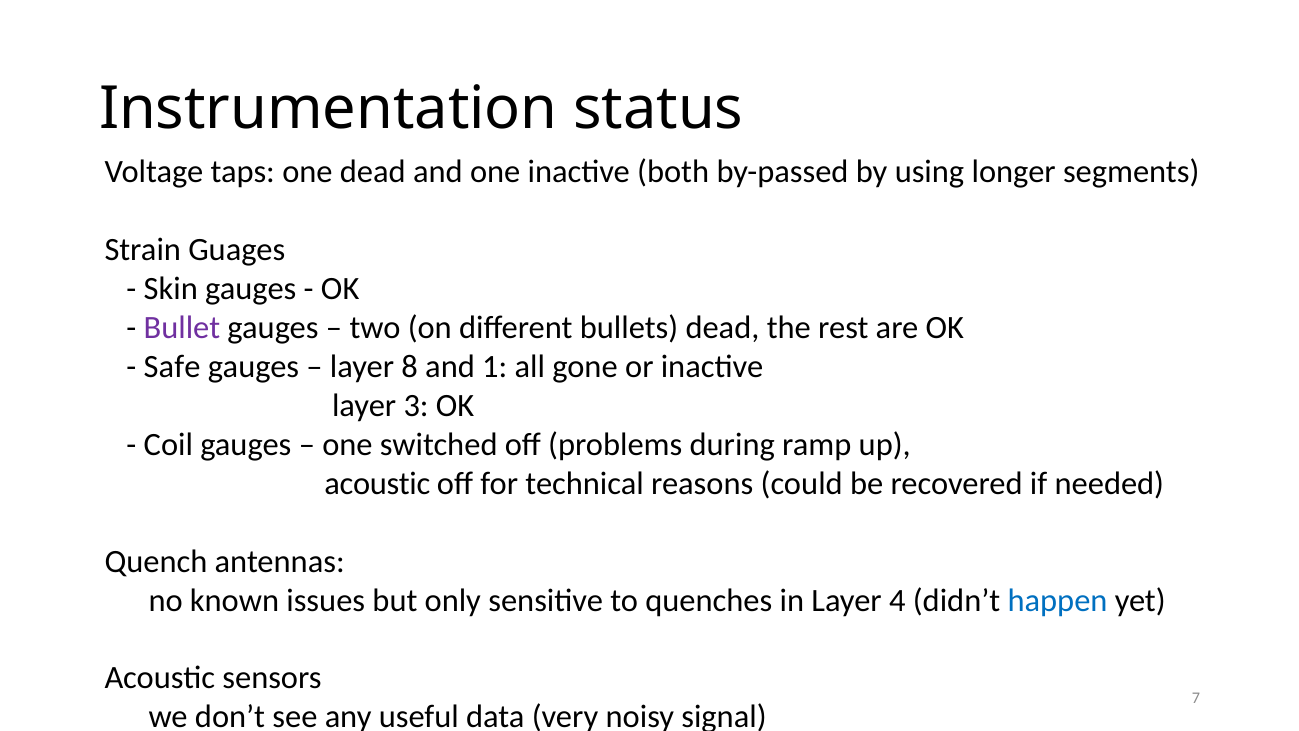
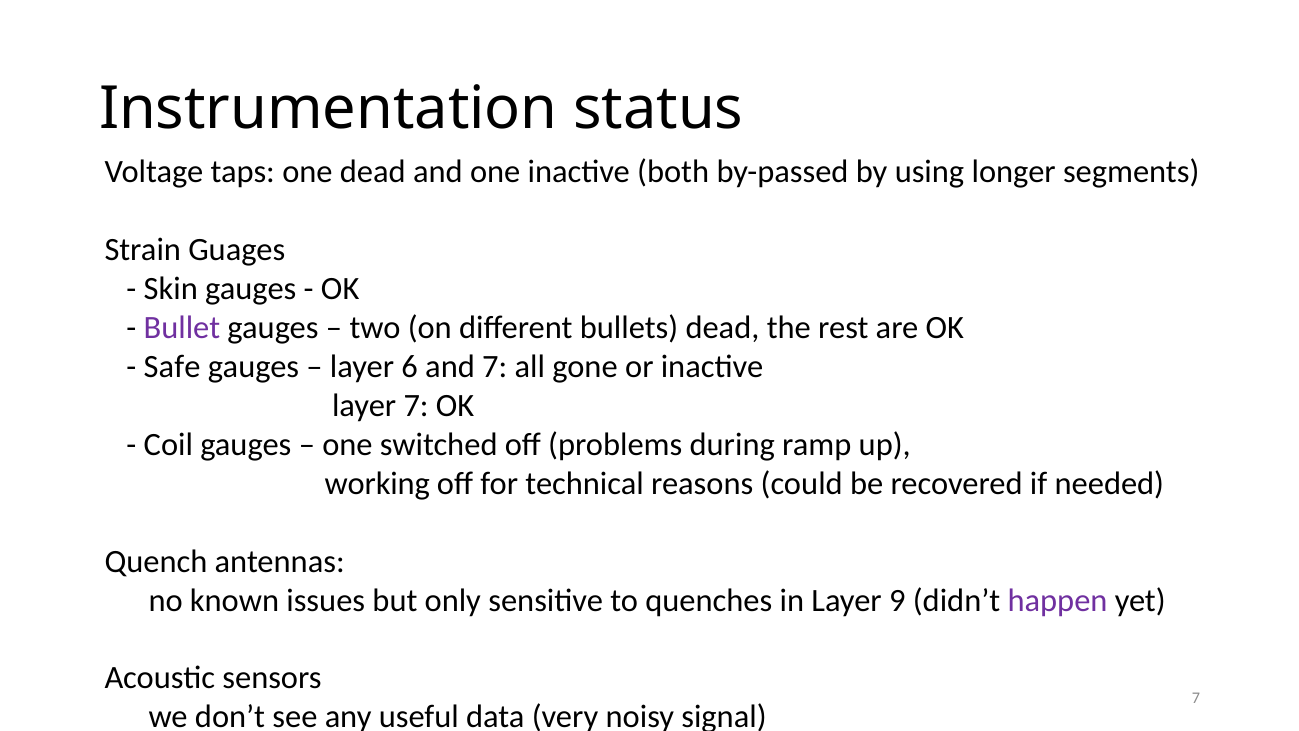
8: 8 -> 6 (410, 366)
and 1: 1 -> 7 (495, 366)
layer 3: 3 -> 7 (416, 405)
acoustic: acoustic -> working (377, 483)
4: 4 -> 9 (897, 600)
happen colour: blue -> purple (1057, 600)
